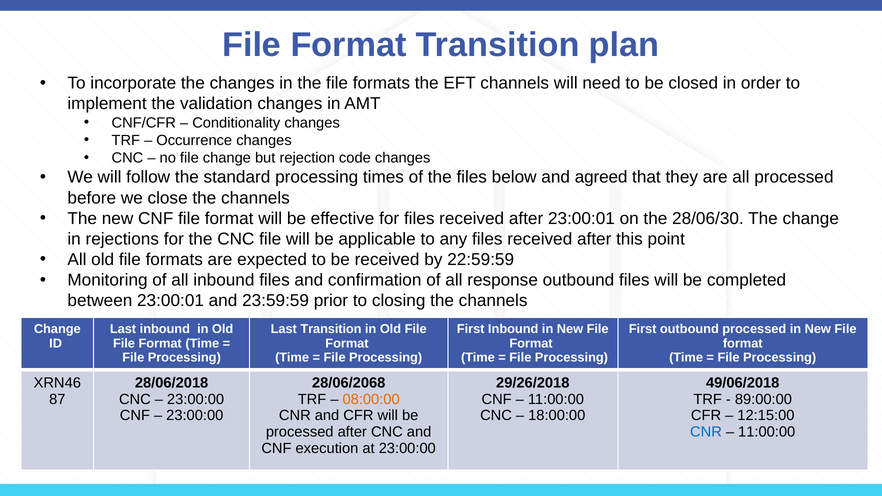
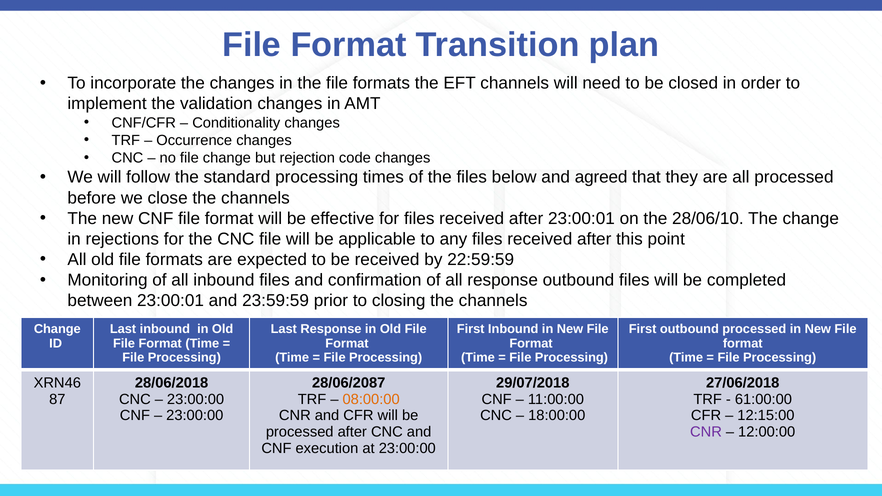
28/06/30: 28/06/30 -> 28/06/10 (708, 219)
Last Transition: Transition -> Response (331, 329)
28/06/2068: 28/06/2068 -> 28/06/2087 (349, 383)
29/26/2018: 29/26/2018 -> 29/07/2018 (533, 383)
49/06/2018: 49/06/2018 -> 27/06/2018 (743, 383)
89:00:00: 89:00:00 -> 61:00:00 (763, 399)
CNR colour: blue -> purple (706, 432)
11:00:00: 11:00:00 -> 12:00:00 (767, 432)
